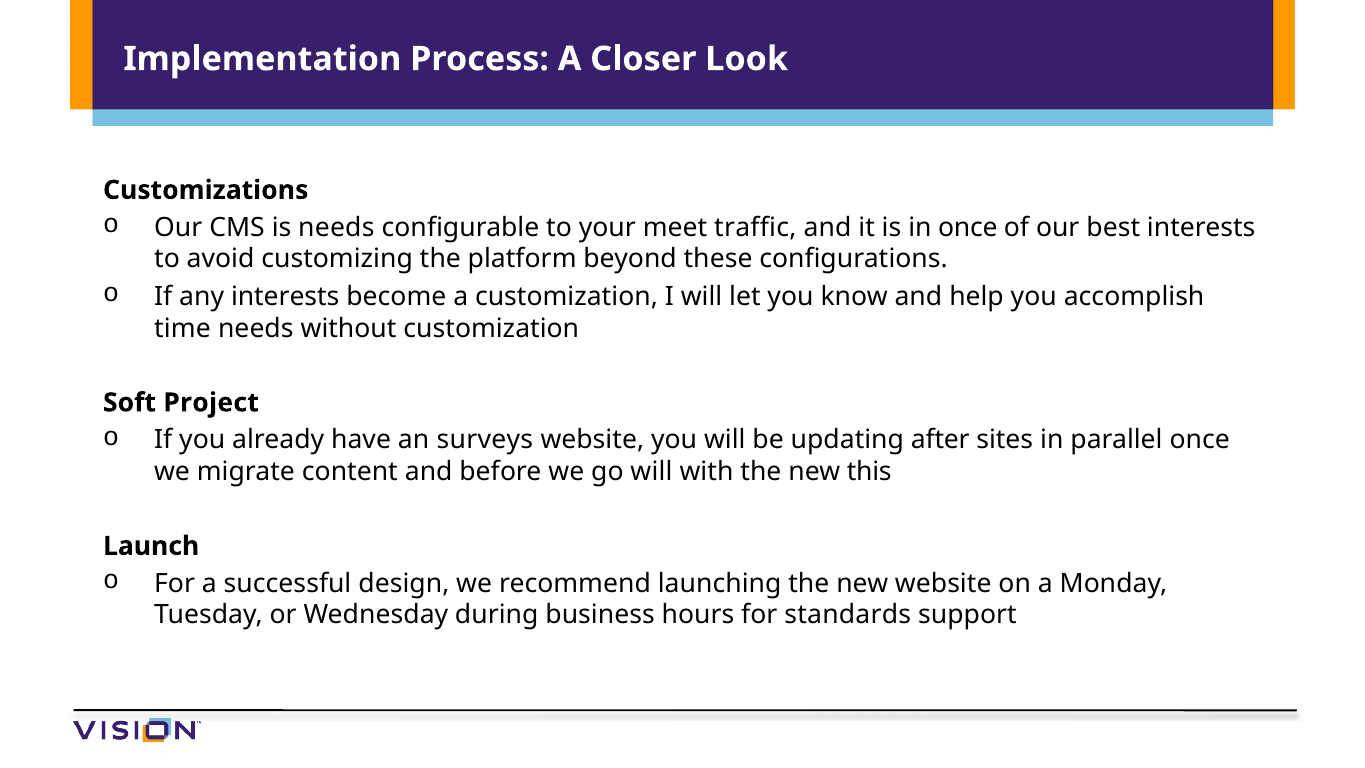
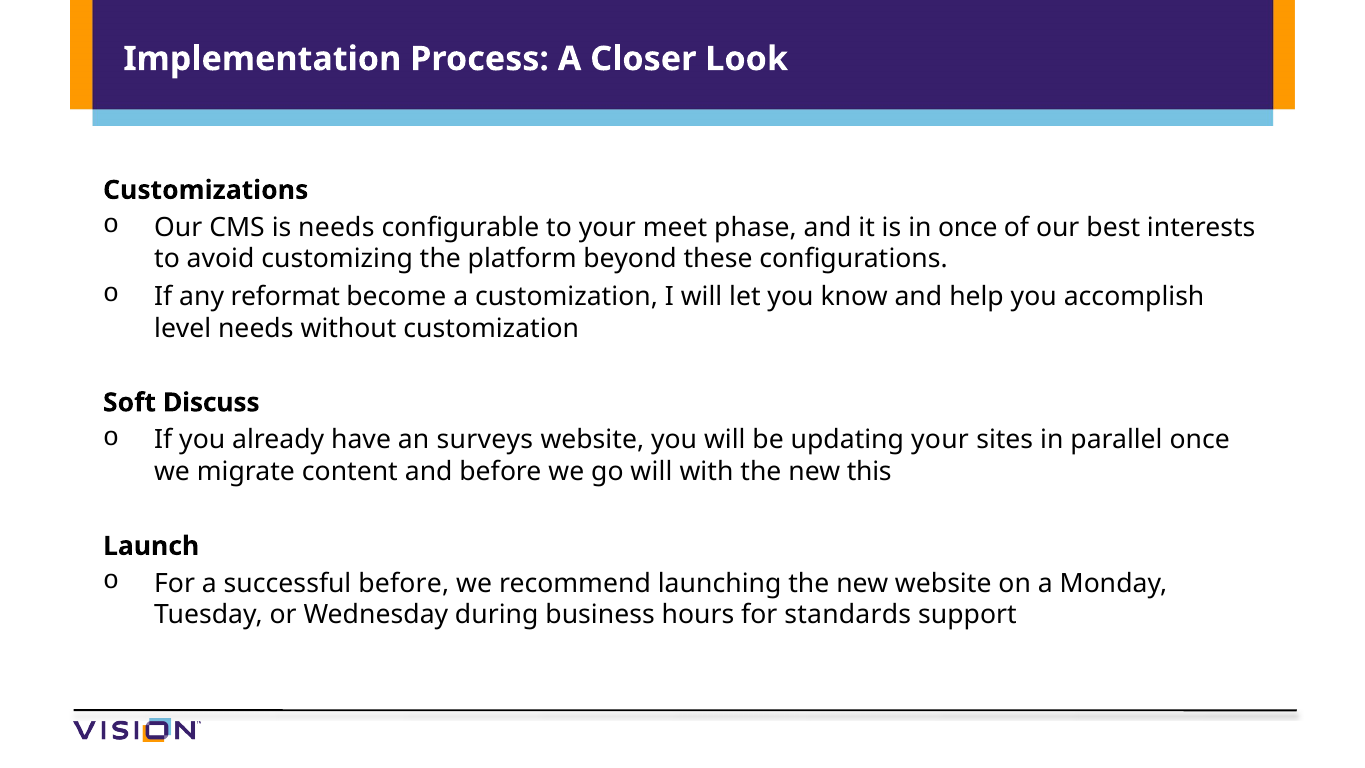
traffic: traffic -> phase (755, 227)
any interests: interests -> reformat (285, 296)
time: time -> level (183, 328)
Project: Project -> Discuss (211, 403)
updating after: after -> your (940, 440)
successful design: design -> before (404, 583)
